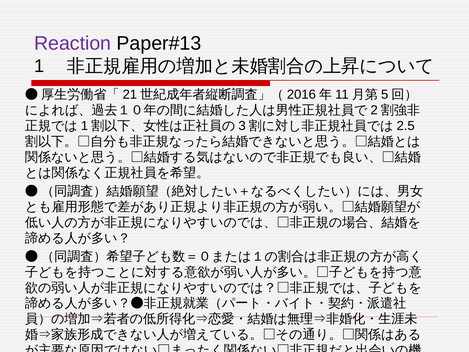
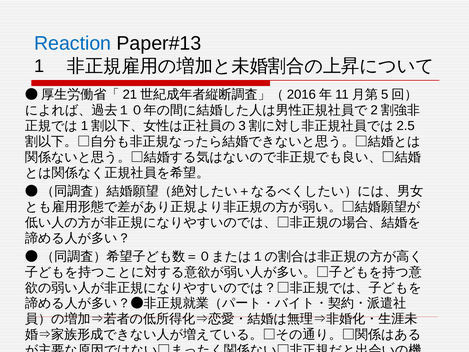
Reaction colour: purple -> blue (73, 43)
